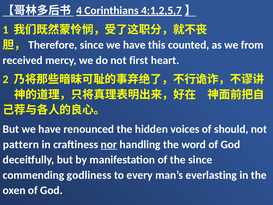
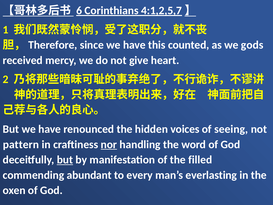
4: 4 -> 6 (79, 11)
from: from -> gods (252, 45)
first: first -> give (139, 60)
should: should -> seeing (231, 129)
but underline: none -> present (65, 160)
the since: since -> filled (200, 160)
godliness: godliness -> abundant (89, 175)
